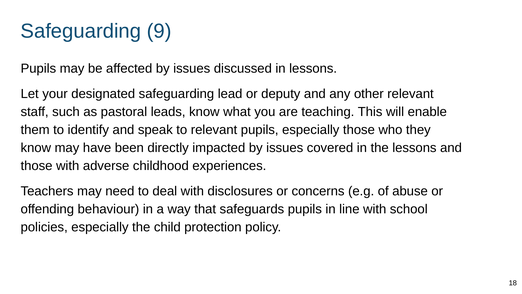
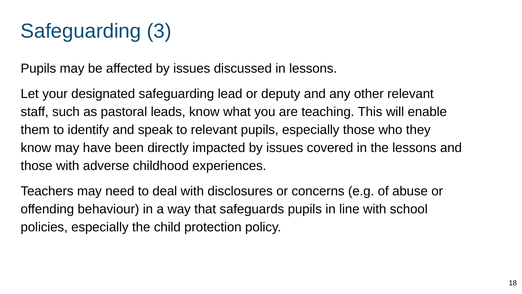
9: 9 -> 3 (159, 31)
